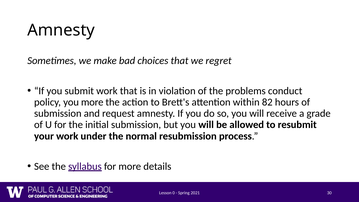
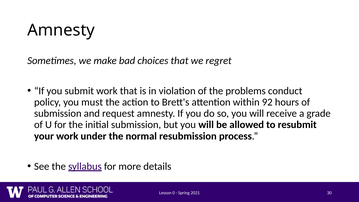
you more: more -> must (92, 102)
82: 82 -> 92 (267, 102)
